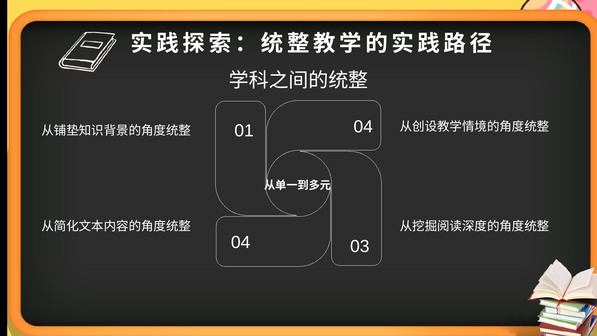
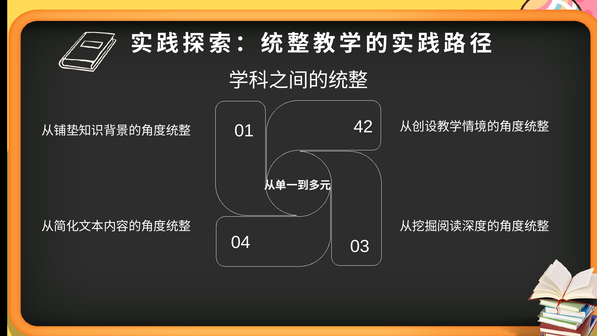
01 04: 04 -> 42 (363, 127)
